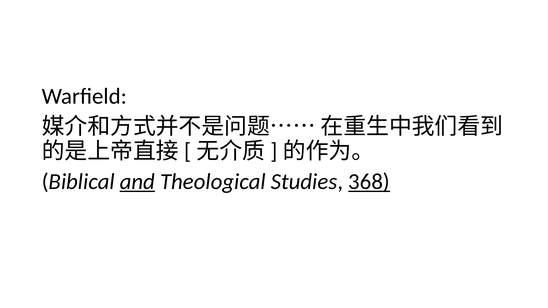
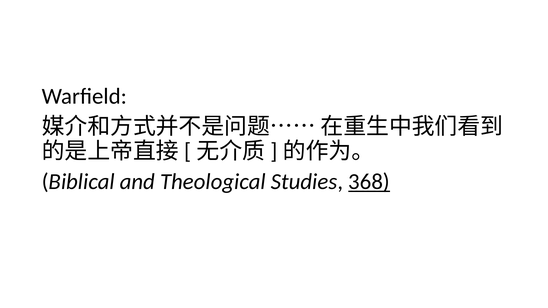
and underline: present -> none (137, 182)
